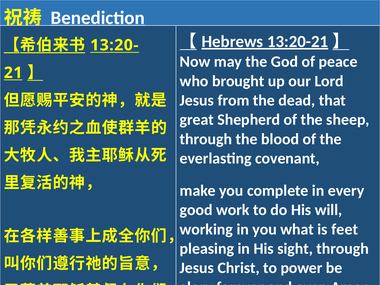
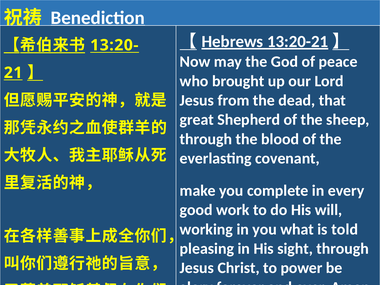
feet: feet -> told (345, 229)
